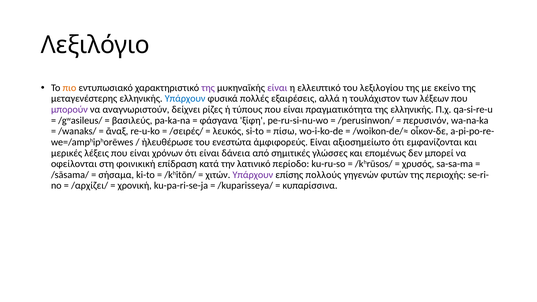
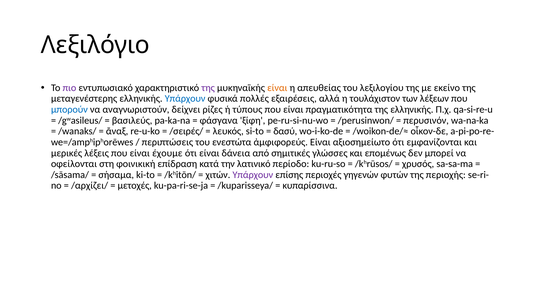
πιο colour: orange -> purple (69, 88)
είναι colour: purple -> orange (277, 88)
ελλειπτικό: ελλειπτικό -> απευθείας (319, 88)
μπορούν colour: purple -> blue (69, 110)
πίσω: πίσω -> δασύ (285, 131)
ἠλευθέρωσε: ἠλευθέρωσε -> περιπτώσεις (167, 142)
χρόνων: χρόνων -> έχουμε (167, 153)
πολλούς: πολλούς -> περιοχές (323, 175)
χρονική: χρονική -> μετοχές (135, 186)
